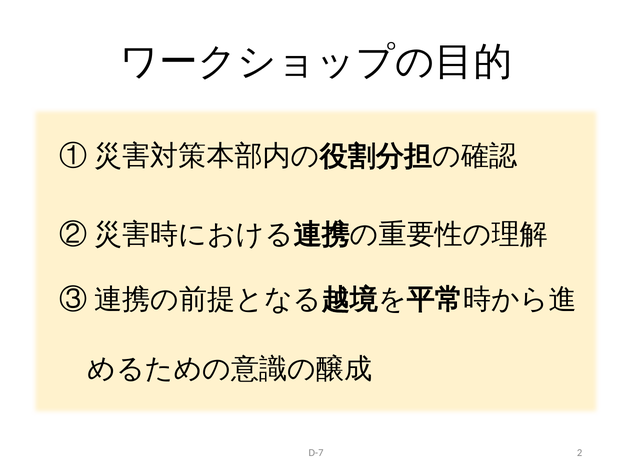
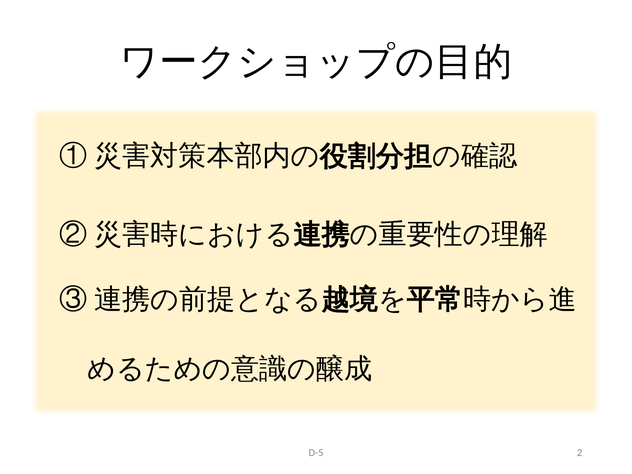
D-7: D-7 -> D-5 (316, 453)
